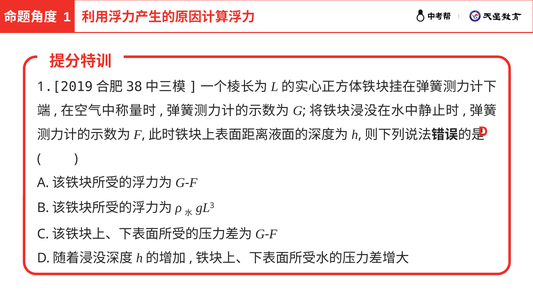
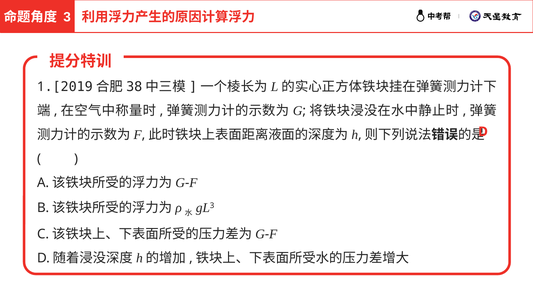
1: 1 -> 3 (67, 17)
